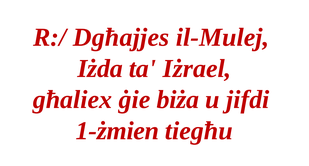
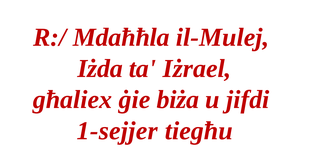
Dgħajjes: Dgħajjes -> Mdaħħla (121, 37)
1-żmien: 1-żmien -> 1-sejjer (117, 131)
